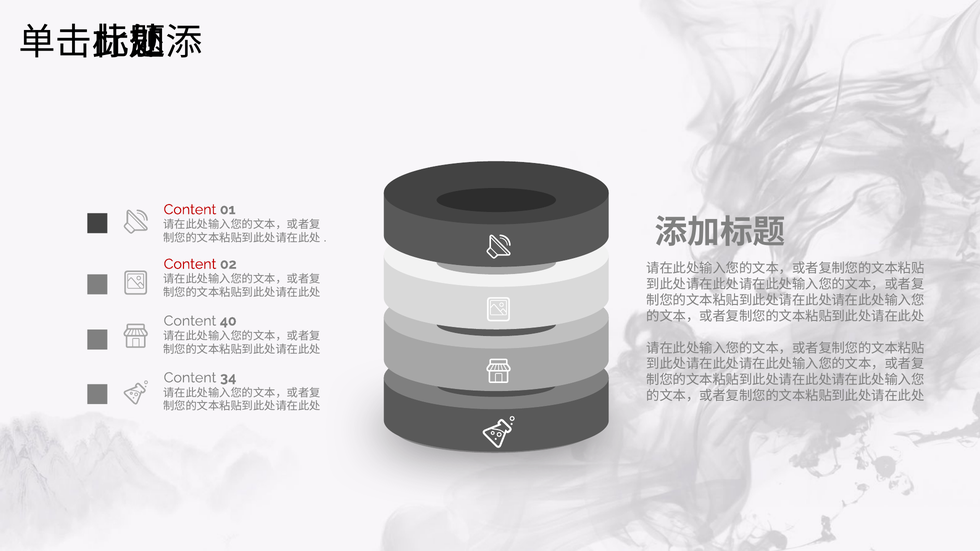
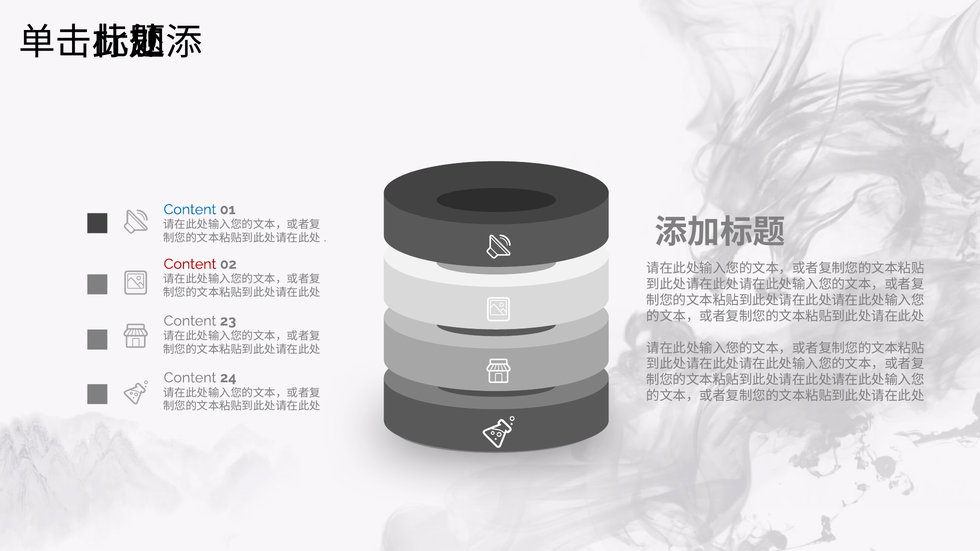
Content colour: red -> blue (190, 210)
40: 40 -> 23 (228, 321)
34: 34 -> 24 (228, 378)
